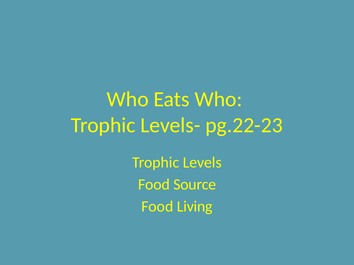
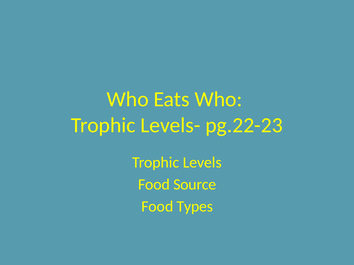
Living: Living -> Types (195, 207)
